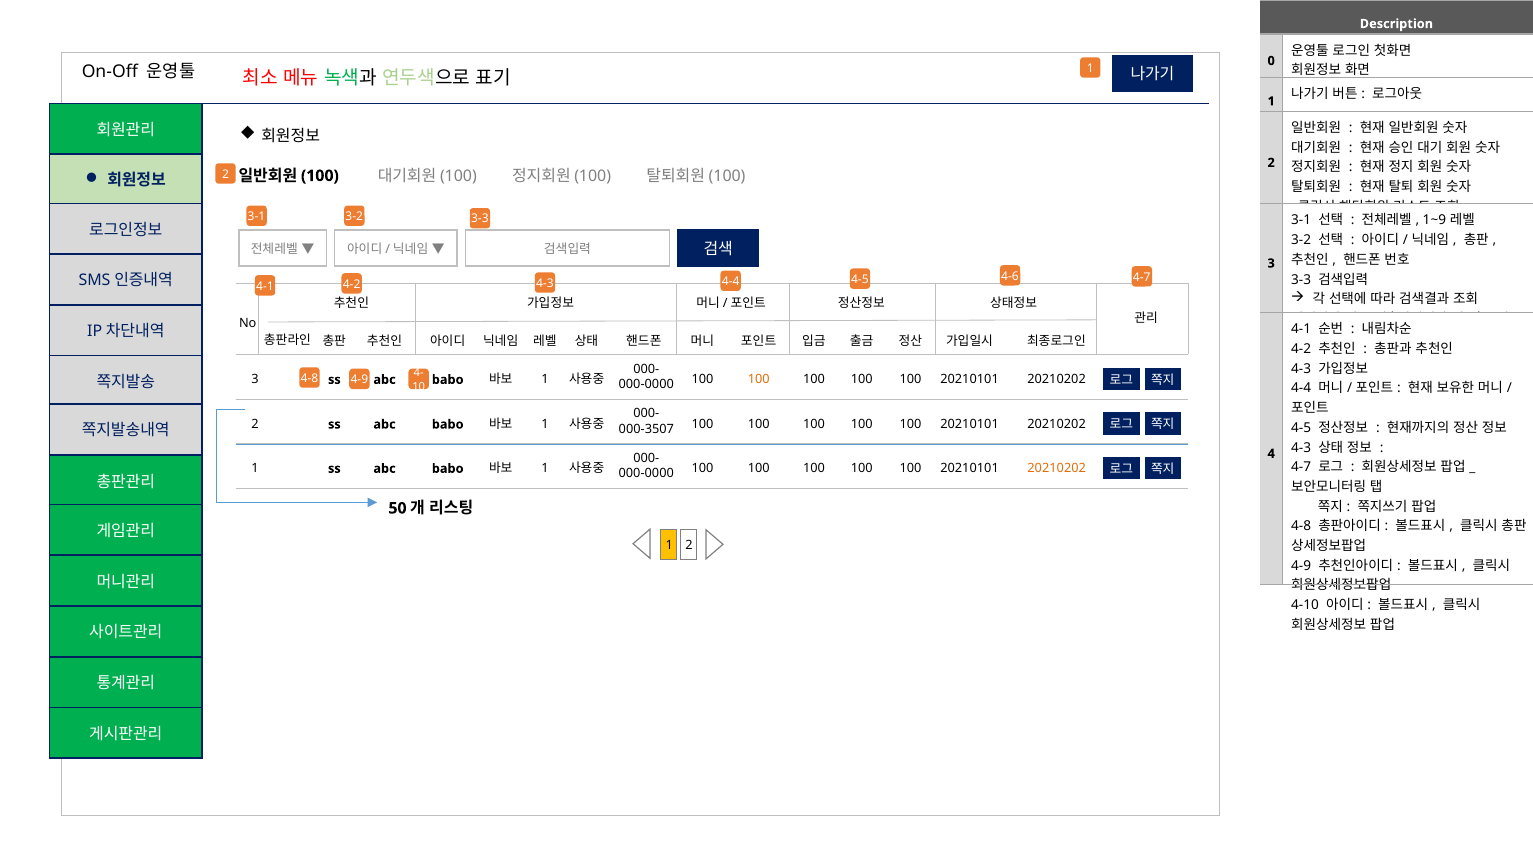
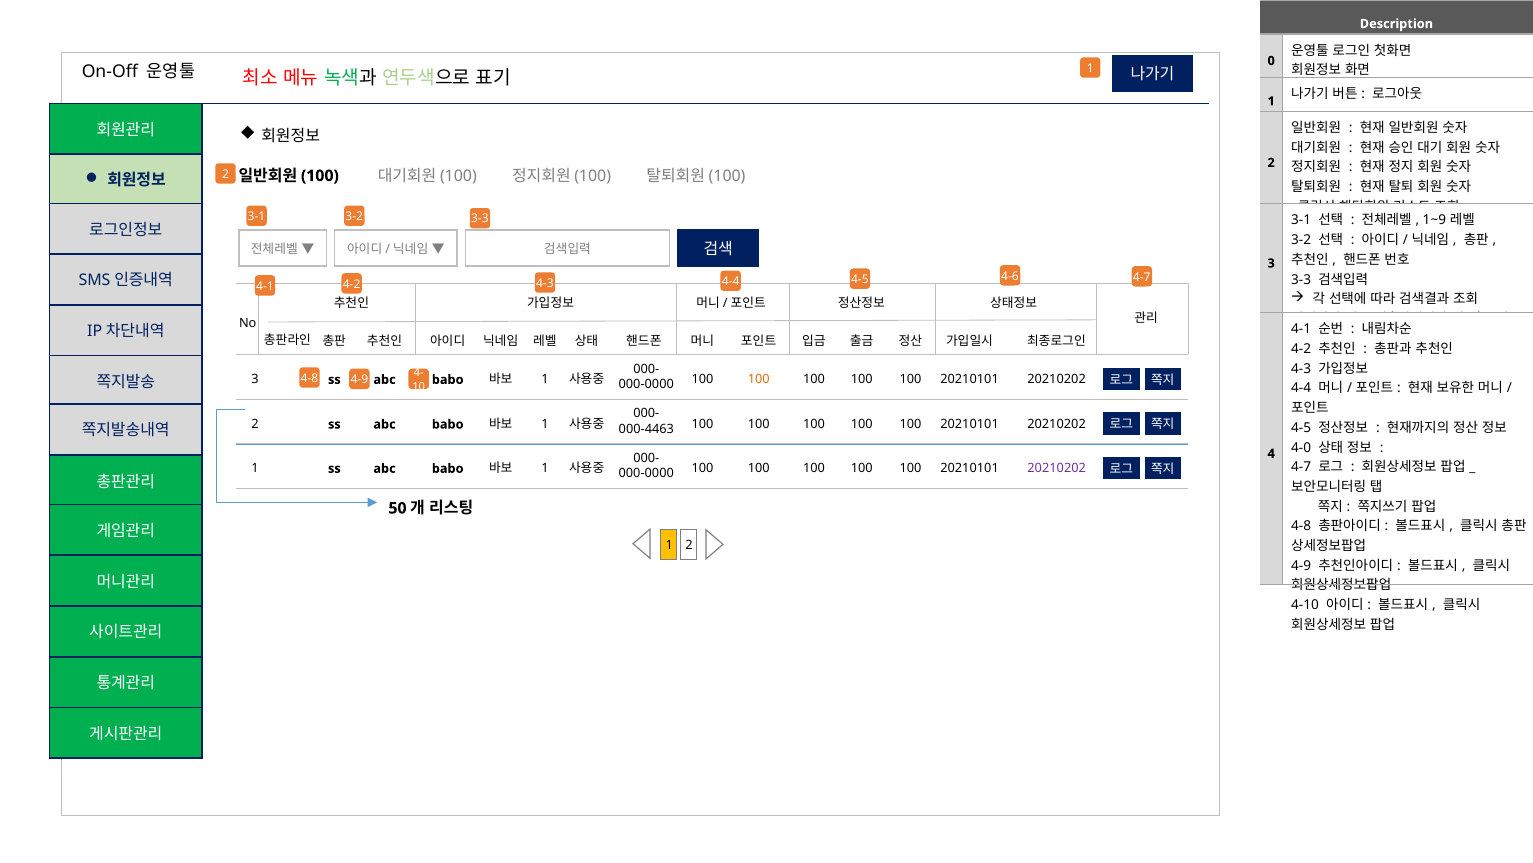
000-3507: 000-3507 -> 000-4463 (646, 429)
4-3: 4-3 -> 4-0 (1301, 447)
20210202 colour: orange -> purple (1057, 468)
